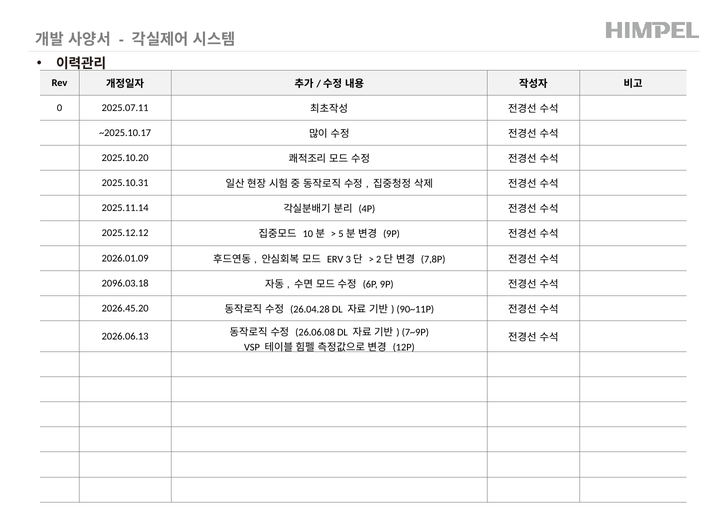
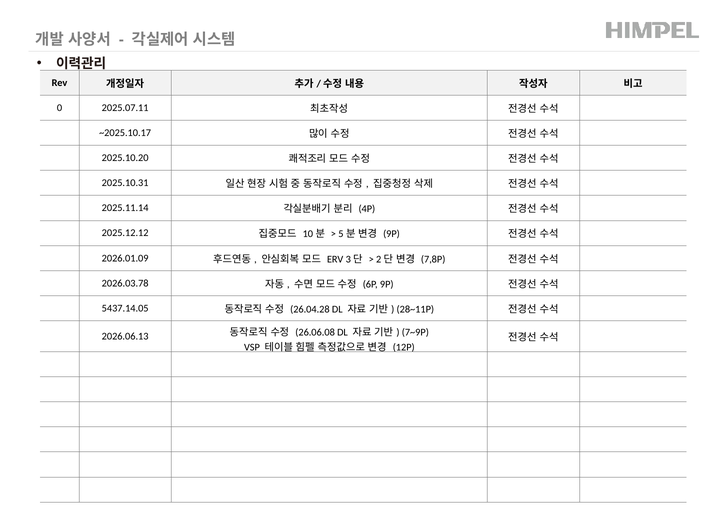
2096.03.18: 2096.03.18 -> 2026.03.78 (125, 283)
2026.45.20: 2026.45.20 -> 5437.14.05 (125, 308)
90~11P: 90~11P -> 28~11P (415, 309)
